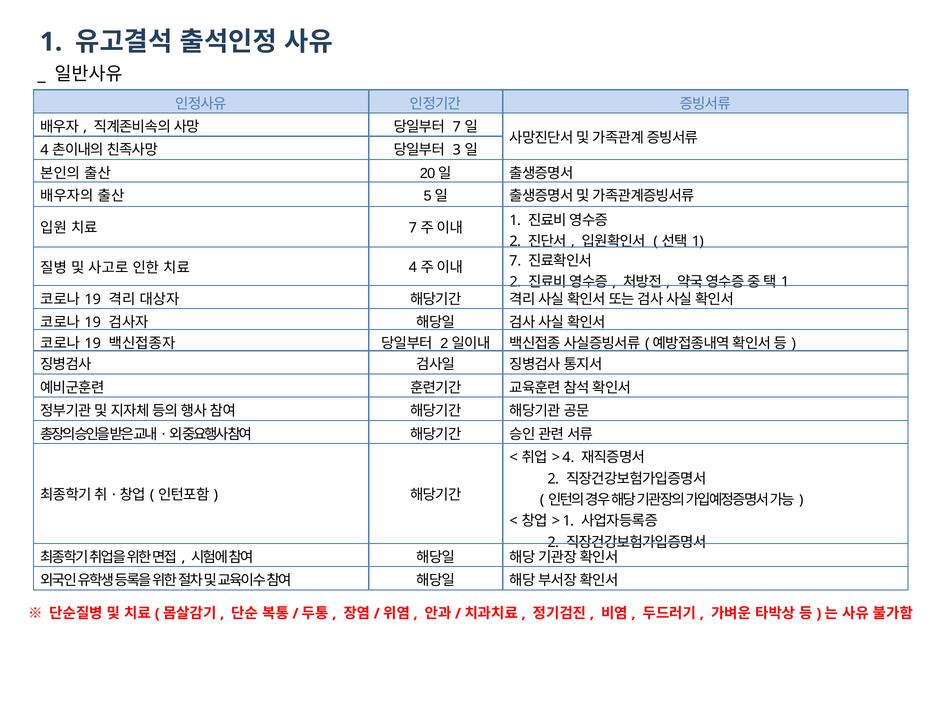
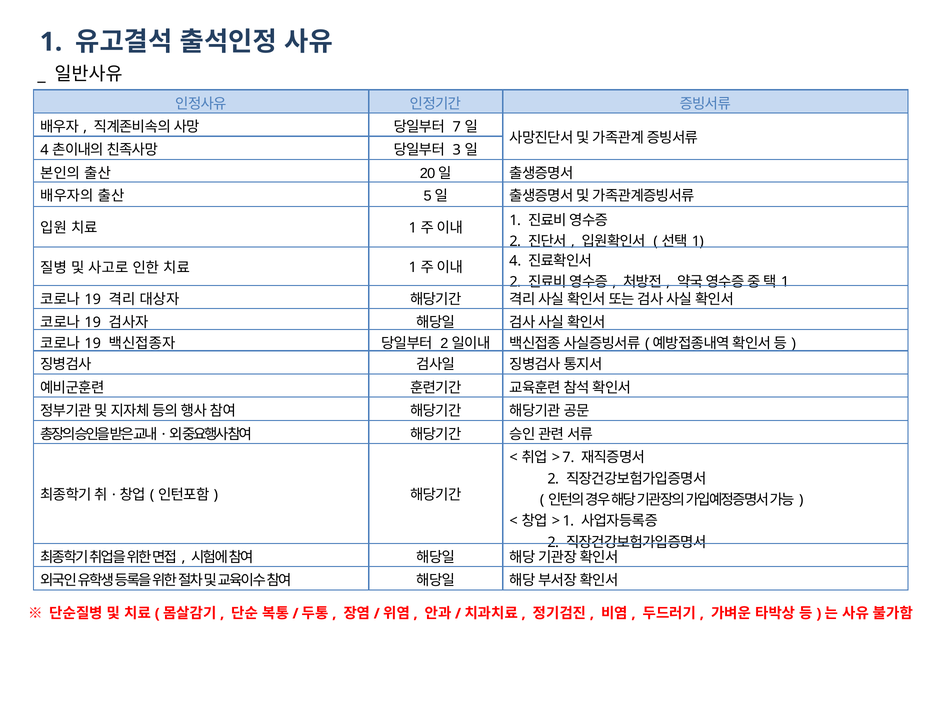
7: 7 -> 1 (413, 228)
4: 4 -> 1 (413, 268)
7: 7 -> 4 (515, 261)
4: 4 -> 7 (568, 457)
